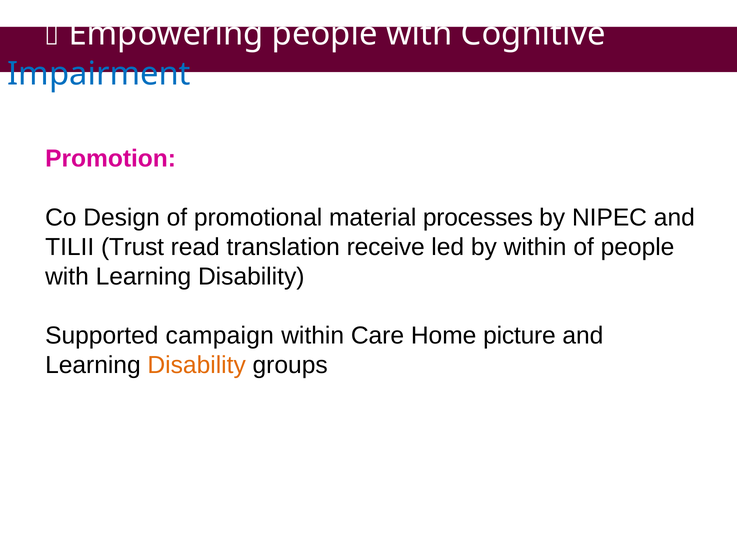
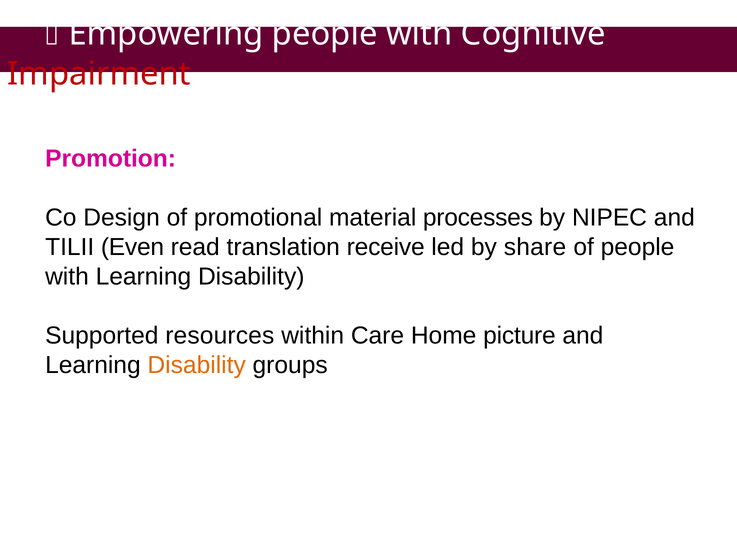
Impairment colour: blue -> red (99, 74)
Trust: Trust -> Even (133, 247)
by within: within -> share (535, 247)
campaign: campaign -> resources (220, 336)
